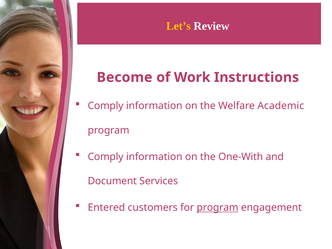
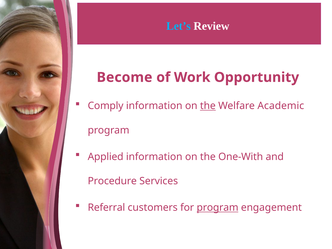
Let’s colour: yellow -> light blue (178, 26)
Instructions: Instructions -> Opportunity (257, 77)
the underline: none -> present (208, 106)
Comply: Comply -> Applied (106, 157)
Document: Document -> Procedure (112, 181)
Entered: Entered -> Referral (106, 208)
